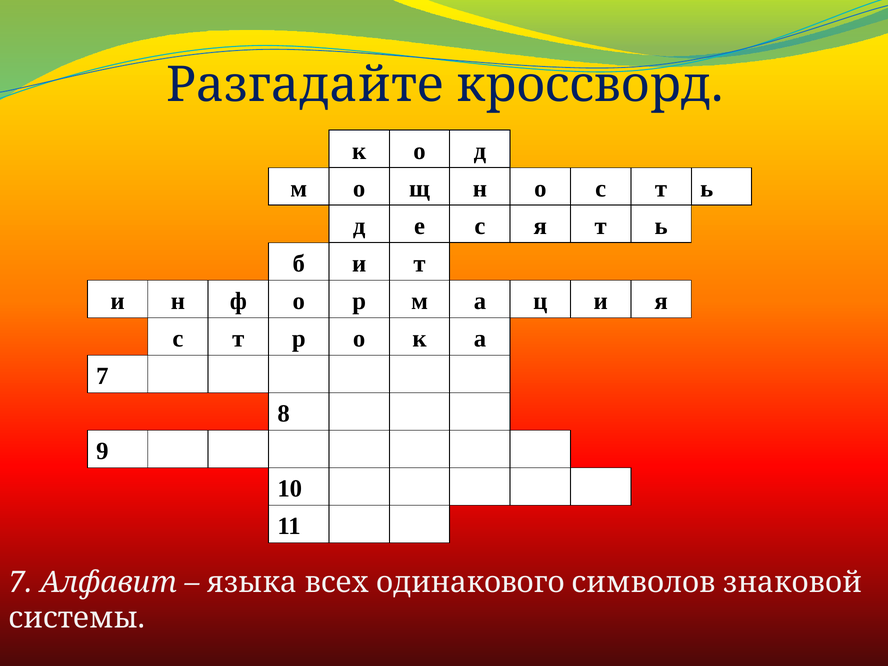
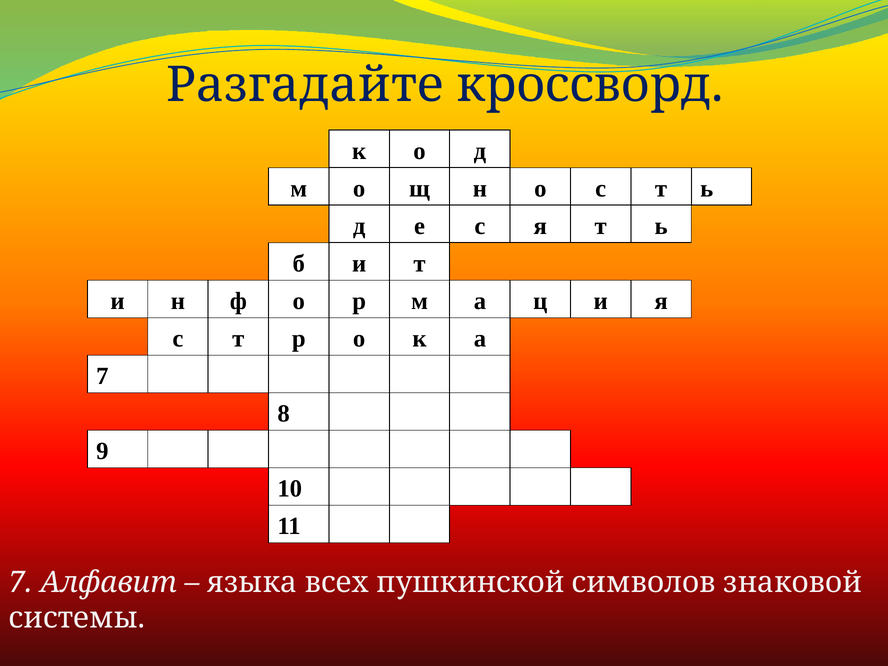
одинакового: одинакового -> пушкинской (470, 583)
